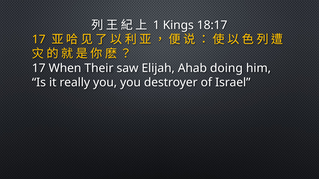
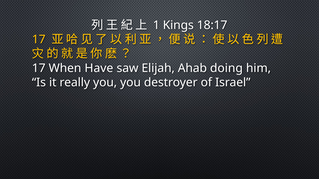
Their: Their -> Have (99, 68)
